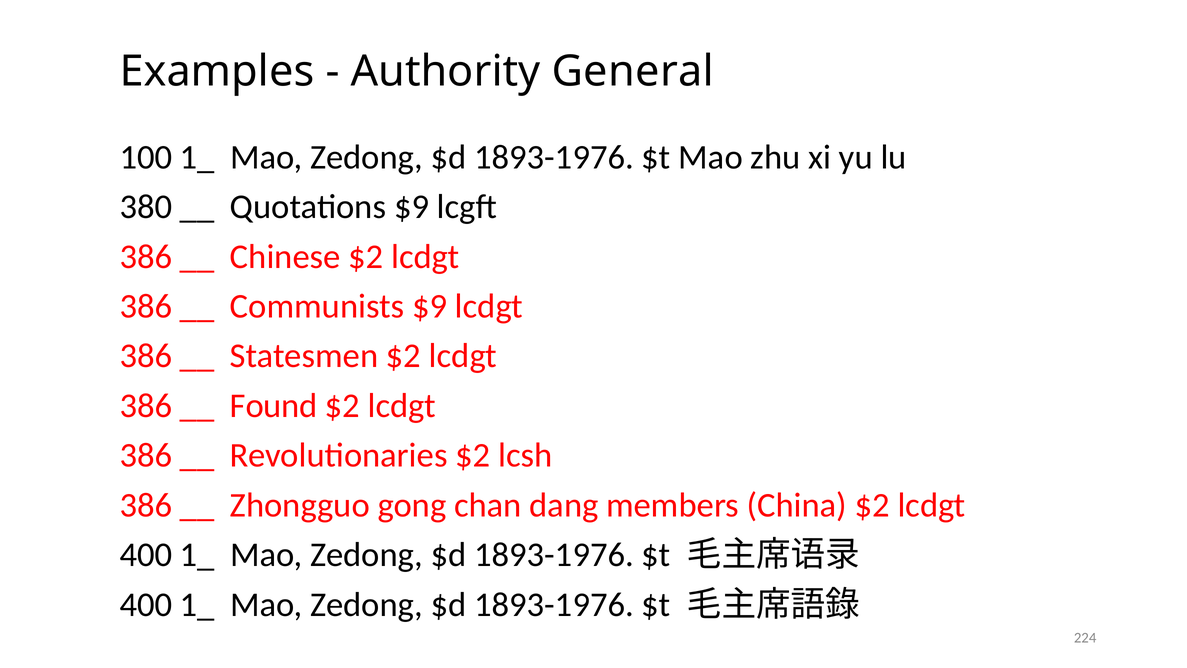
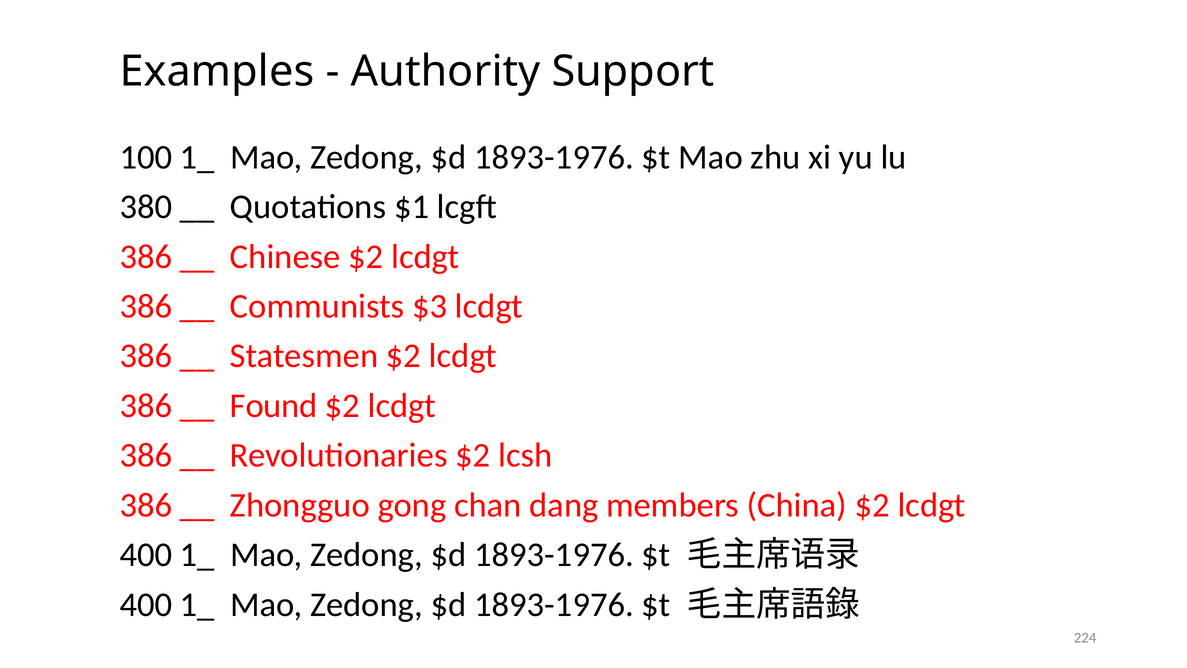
General: General -> Support (633, 71)
Quotations $9: $9 -> $1 (412, 207)
Communists $9: $9 -> $3 (430, 306)
